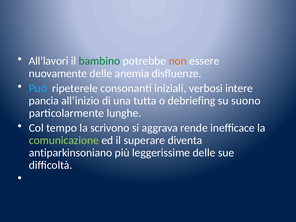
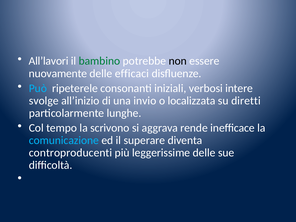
non colour: orange -> black (178, 61)
anemia: anemia -> efficaci (132, 73)
pancia: pancia -> svolge (44, 101)
tutta: tutta -> invio (145, 101)
debriefing: debriefing -> localizzata (192, 101)
suono: suono -> diretti (246, 101)
comunicazione colour: light green -> light blue (64, 140)
antiparkinsoniano: antiparkinsoniano -> controproducenti (70, 153)
